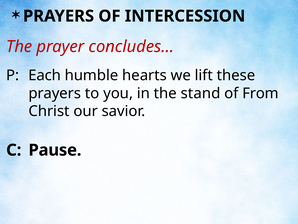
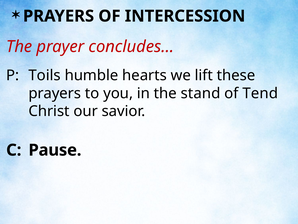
Each: Each -> Toils (45, 75)
From: From -> Tend (260, 93)
